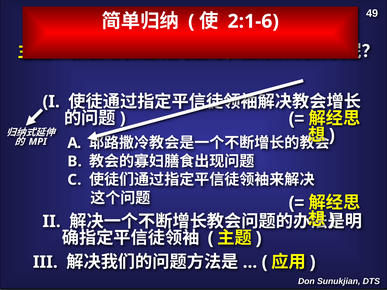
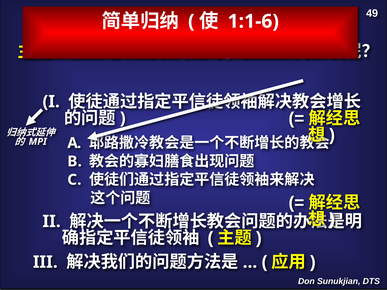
2:1-6: 2:1-6 -> 1:1-6 (253, 21)
